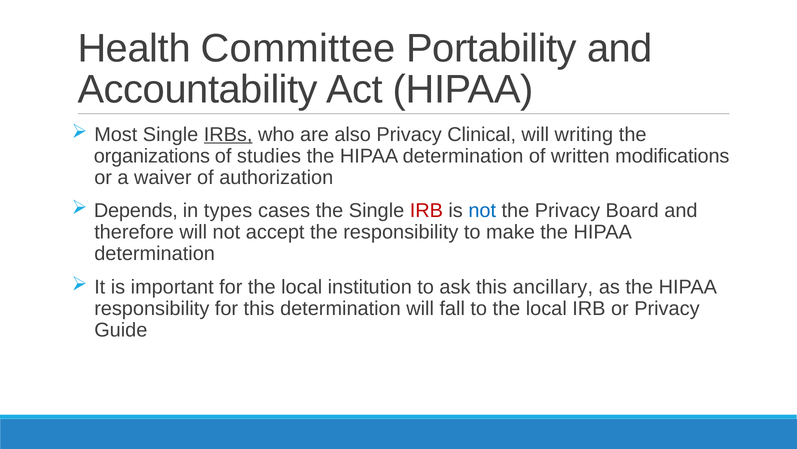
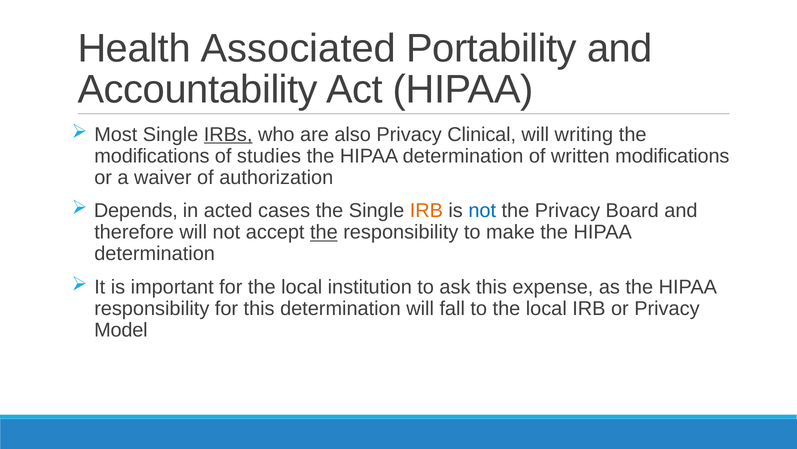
Committee: Committee -> Associated (298, 49)
organizations: organizations -> modifications (152, 156)
types: types -> acted (228, 210)
IRB colour: red -> orange (426, 210)
the underline: none -> present (324, 232)
ancillary: ancillary -> expense (553, 287)
Guide: Guide -> Model (121, 330)
